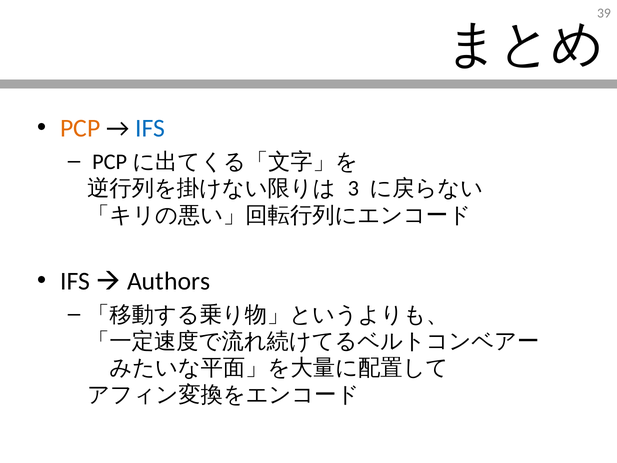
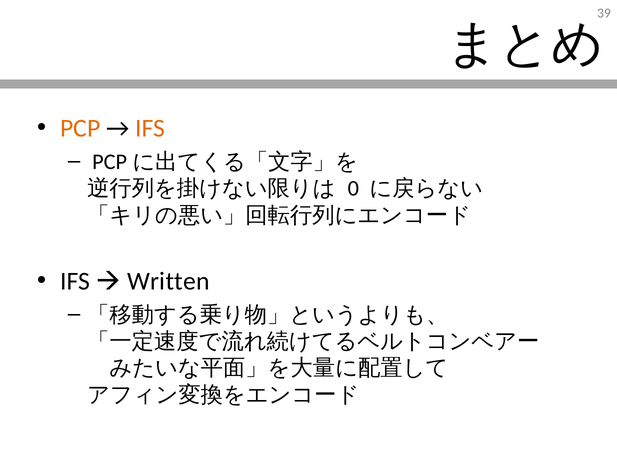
IFS colour: blue -> orange (150, 128)
3: 3 -> 0 (353, 188)
Authors: Authors -> Written (168, 281)
